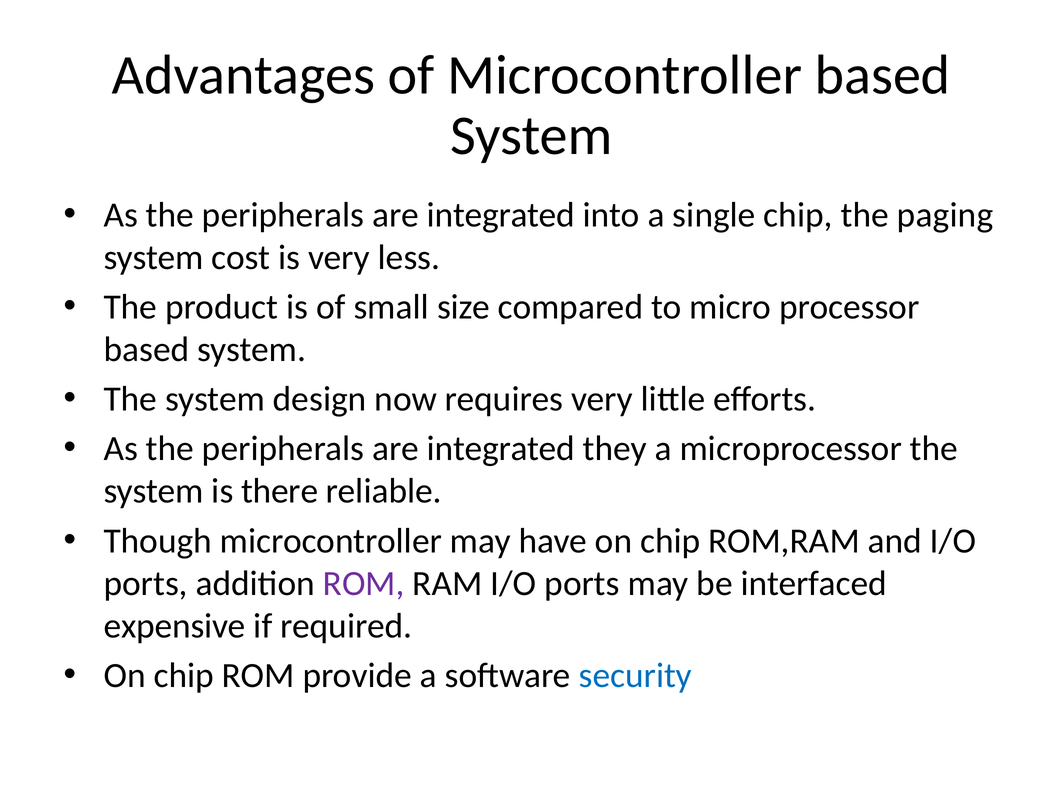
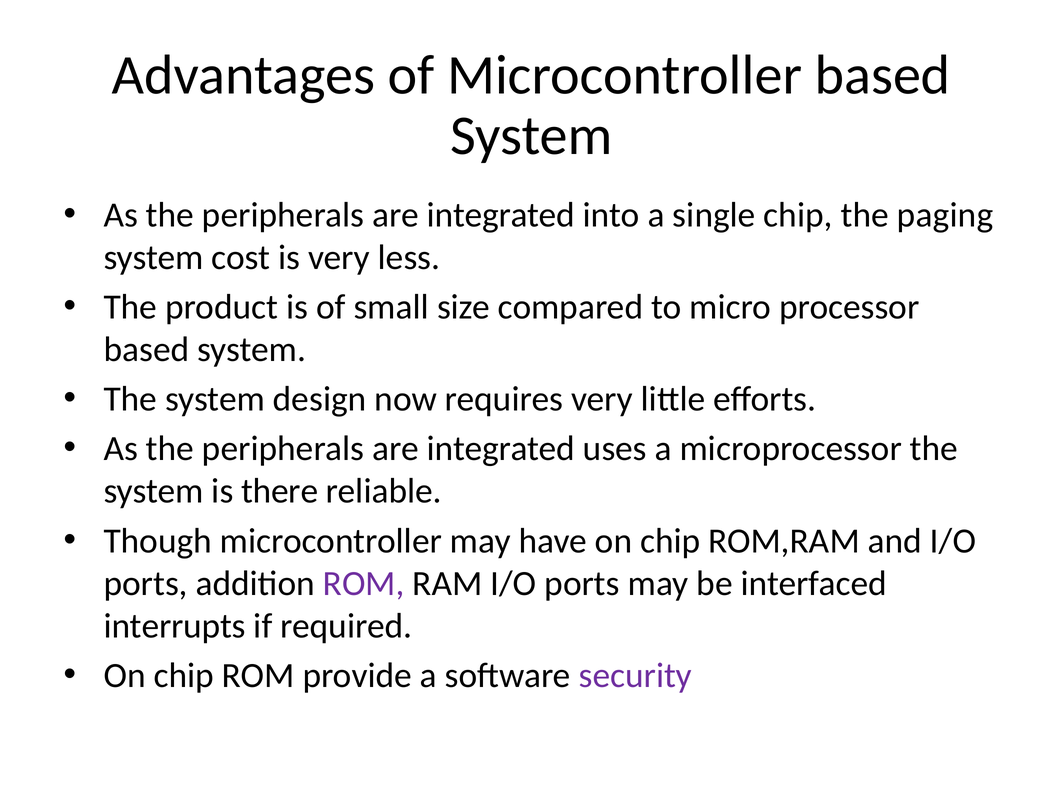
they: they -> uses (615, 449)
expensive: expensive -> interrupts (175, 626)
security colour: blue -> purple (635, 676)
